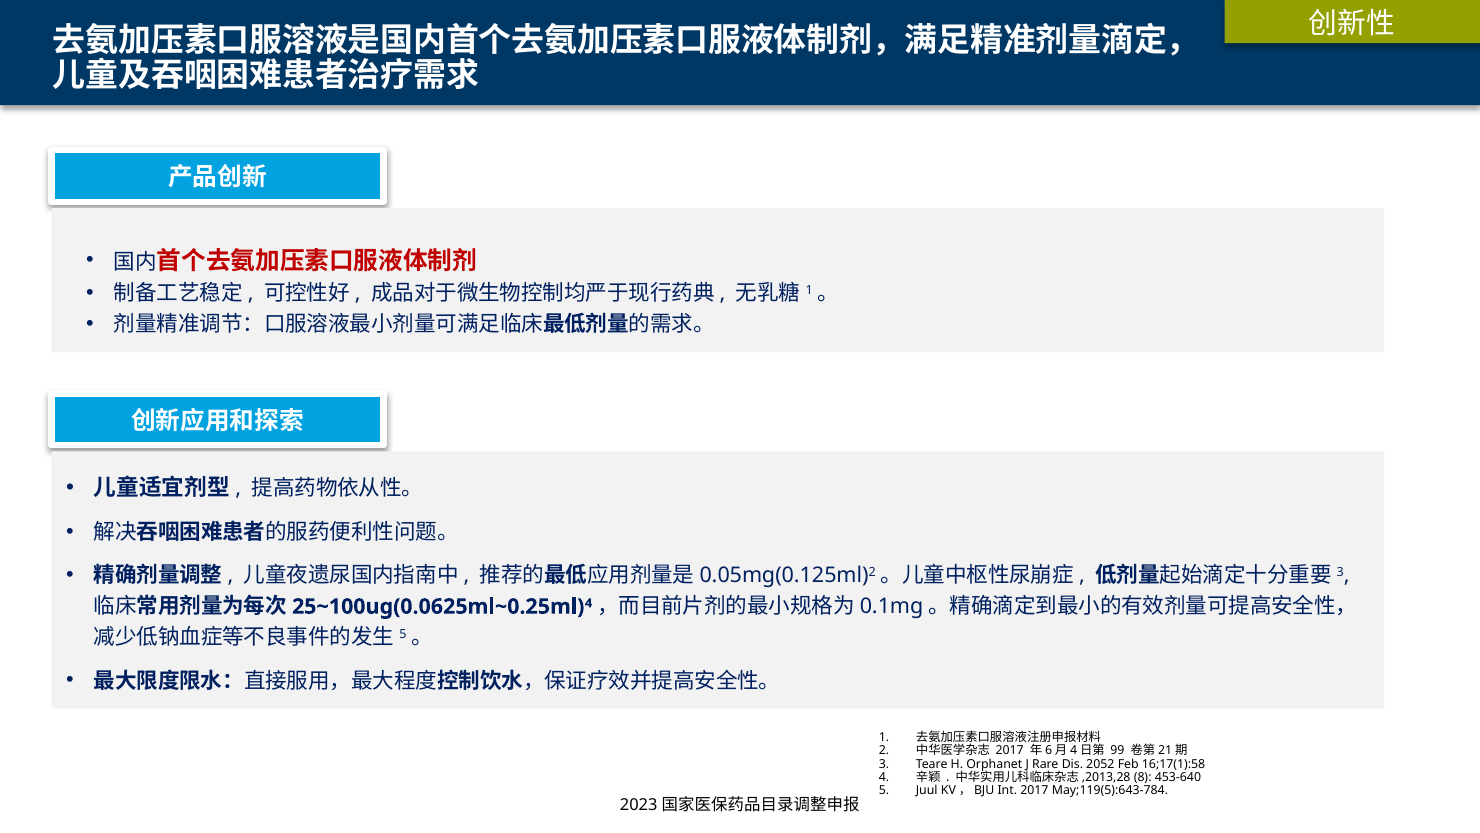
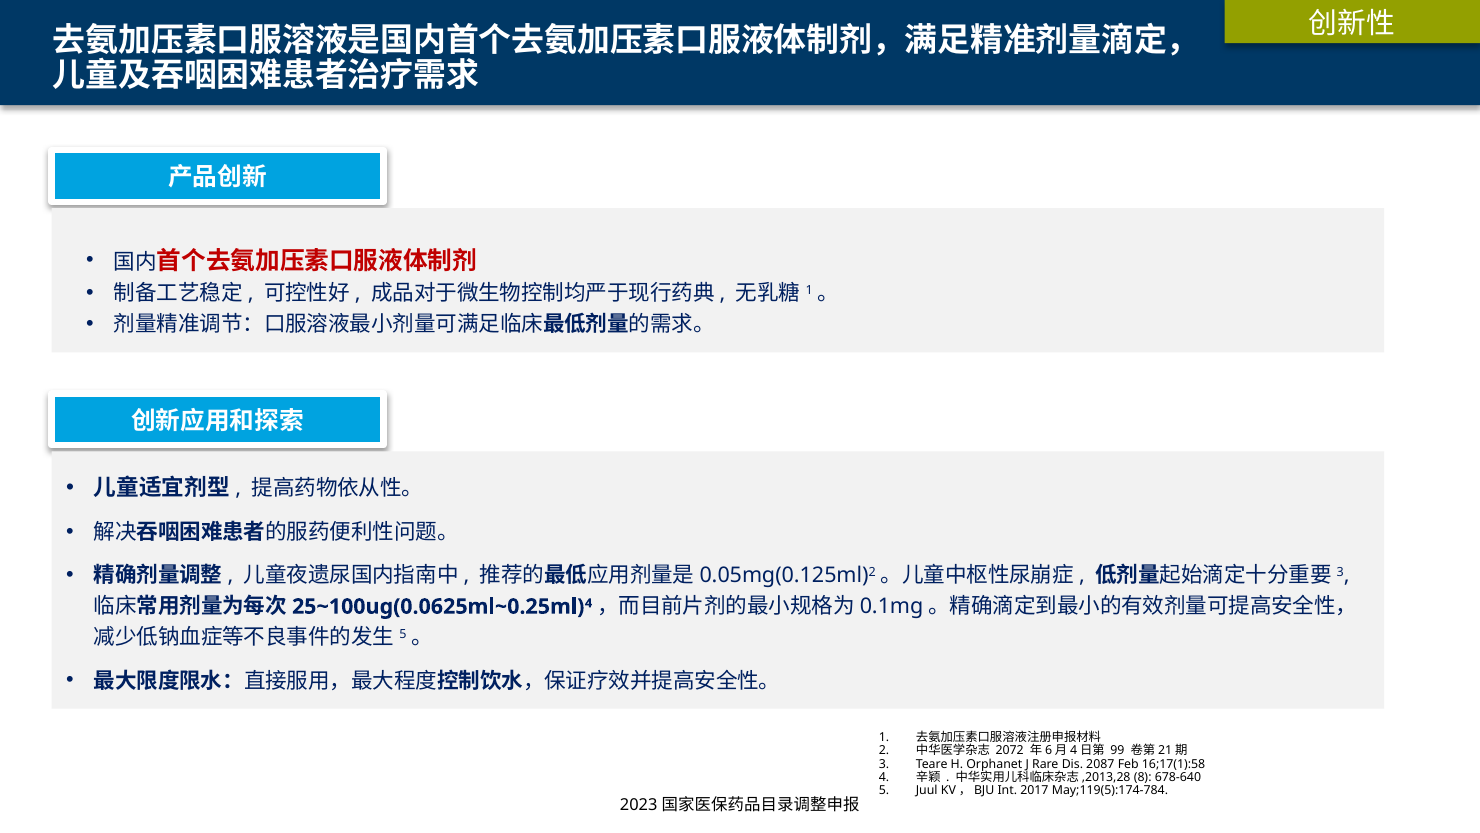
2017: 2017 -> 2072 (1010, 750)
2052: 2052 -> 2087 (1100, 764)
453-640: 453-640 -> 678-640 (1178, 777)
May;119(5):643-784: May;119(5):643-784 -> May;119(5):174-784 (1110, 790)
